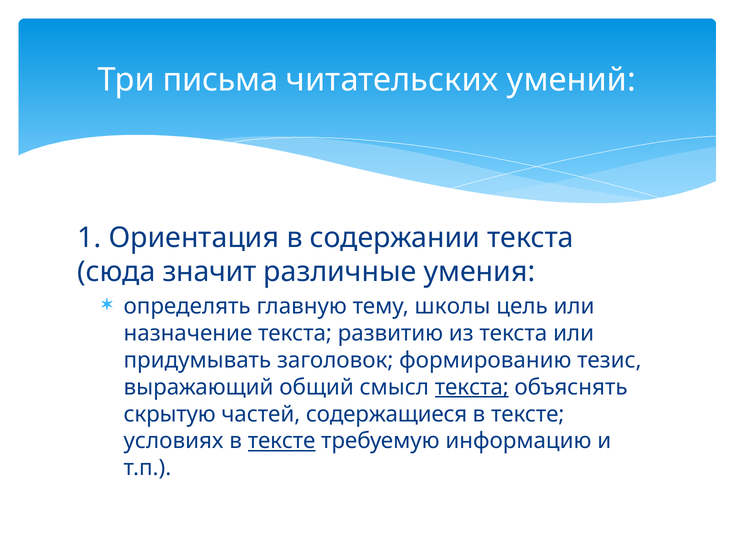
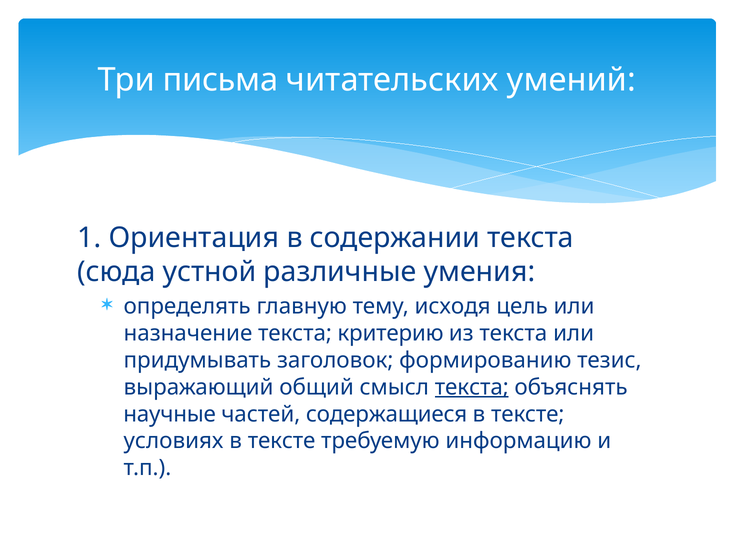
значит: значит -> устной (210, 272)
школы: школы -> исходя (453, 306)
развитию: развитию -> критерию (391, 333)
скрытую: скрытую -> научные (170, 414)
тексте underline: present -> none (282, 441)
